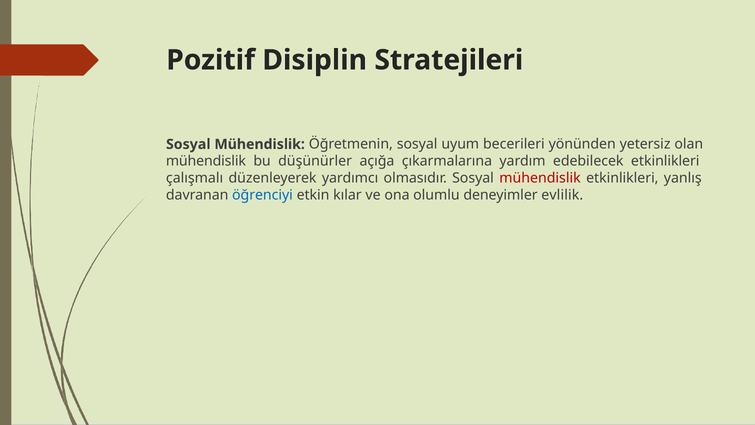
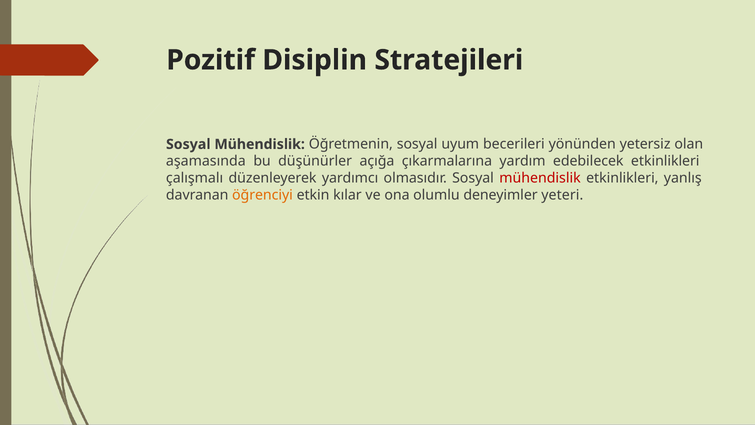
mühendislik: mühendislik -> aşamasında (206, 161)
öğrenciyi colour: blue -> orange (262, 195)
evlilik: evlilik -> yeteri (562, 195)
